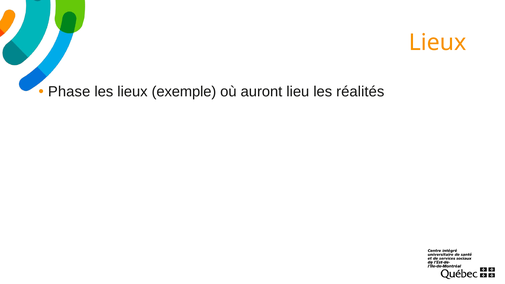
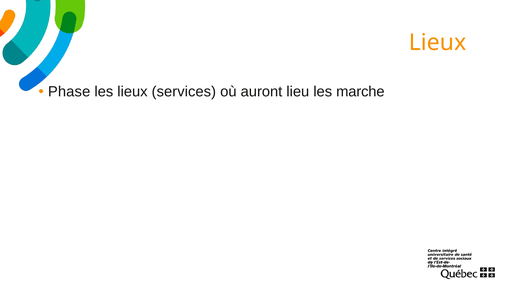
exemple: exemple -> services (184, 92)
réalités: réalités -> marche (360, 92)
